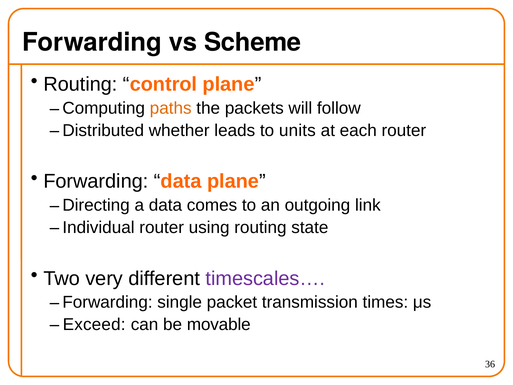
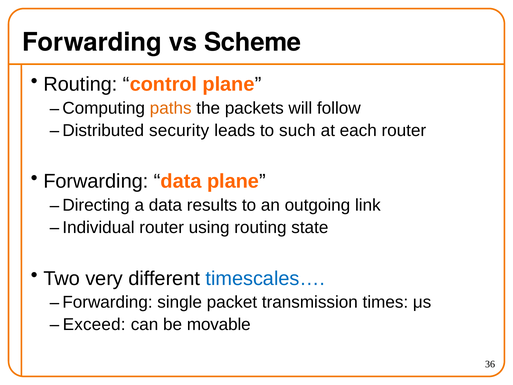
whether: whether -> security (179, 130)
units: units -> such (297, 130)
comes: comes -> results (212, 205)
timescales… colour: purple -> blue (265, 278)
